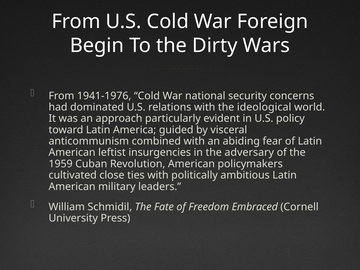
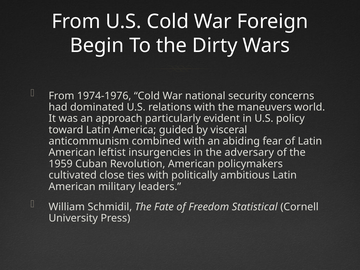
1941-1976: 1941-1976 -> 1974-1976 (104, 96)
ideological: ideological -> maneuvers (264, 107)
Embraced: Embraced -> Statistical (255, 207)
